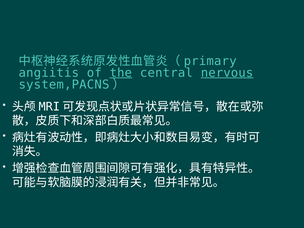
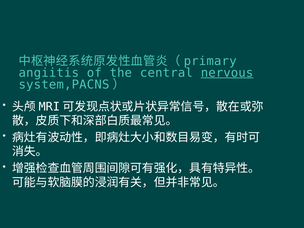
the underline: present -> none (121, 73)
